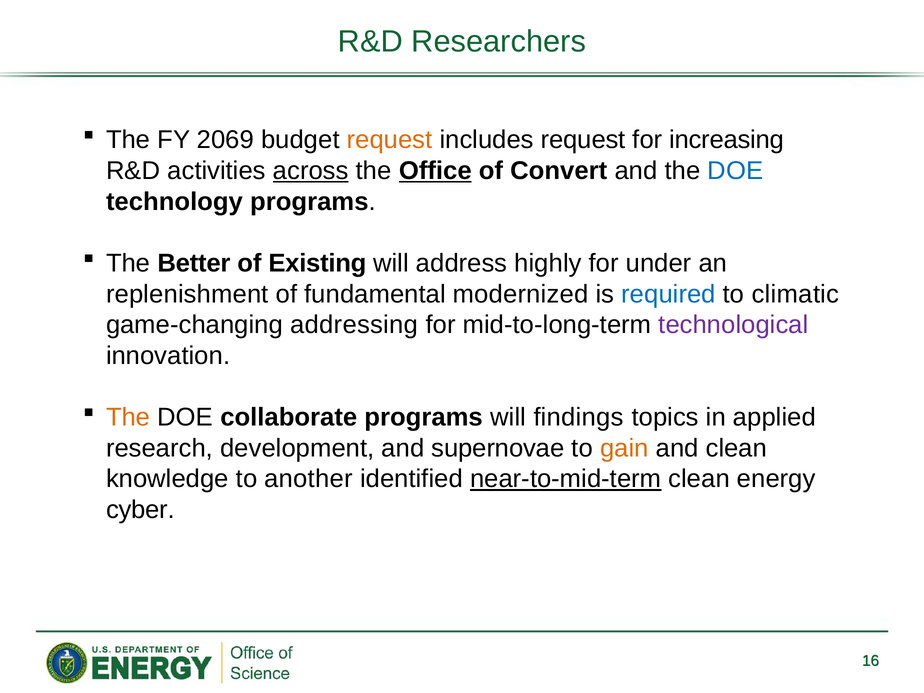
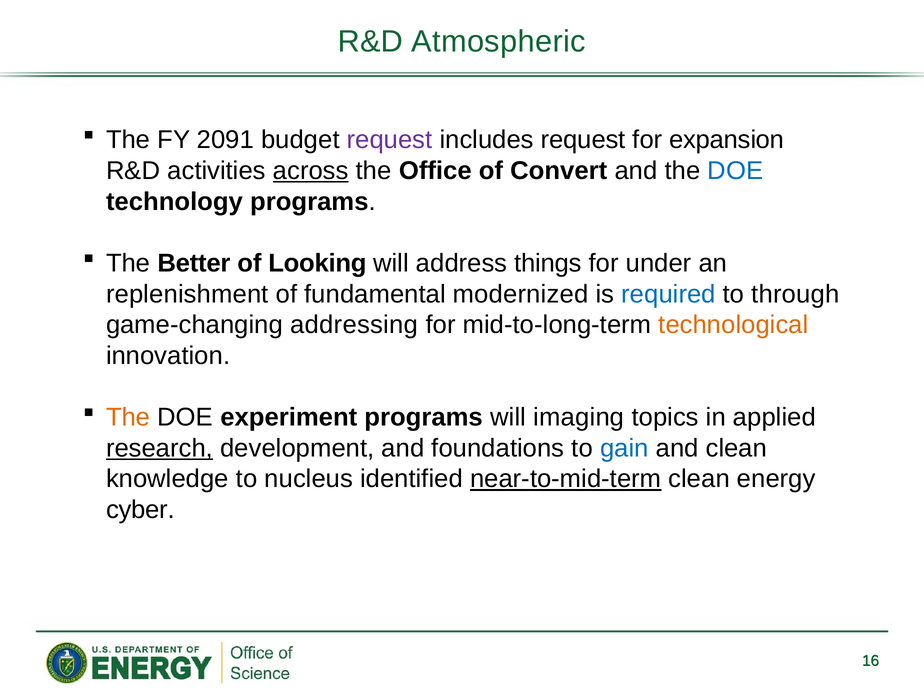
Researchers: Researchers -> Atmospheric (499, 42)
2069: 2069 -> 2091 (225, 140)
request colour: orange -> purple (390, 140)
increasing: increasing -> expansion (727, 140)
Office underline: present -> none (435, 171)
Existing: Existing -> Looking (317, 263)
highly: highly -> things (548, 263)
climatic: climatic -> through (796, 294)
technological colour: purple -> orange (733, 325)
collaborate: collaborate -> experiment (289, 417)
findings: findings -> imaging (579, 417)
research underline: none -> present (159, 448)
supernovae: supernovae -> foundations (498, 448)
gain colour: orange -> blue (624, 448)
another: another -> nucleus (309, 479)
